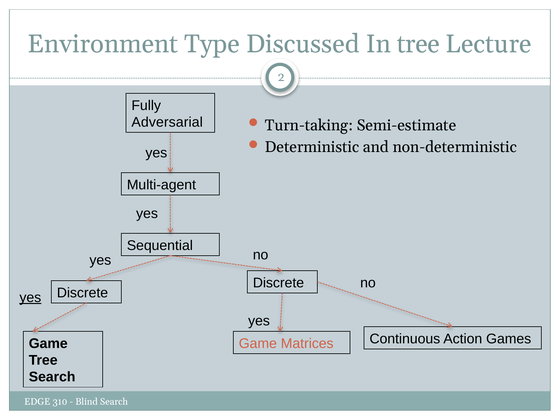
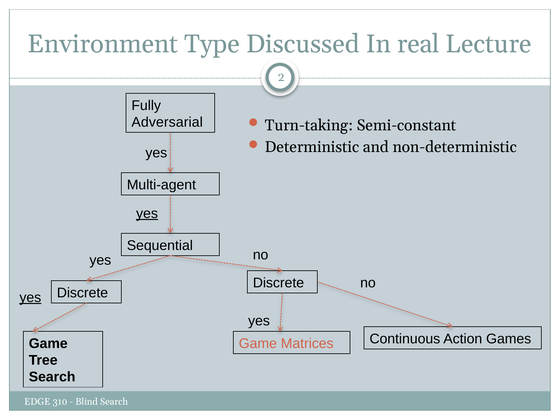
In tree: tree -> real (418, 44)
Semi-estimate: Semi-estimate -> Semi-constant (407, 125)
yes underline: none -> present (147, 213)
